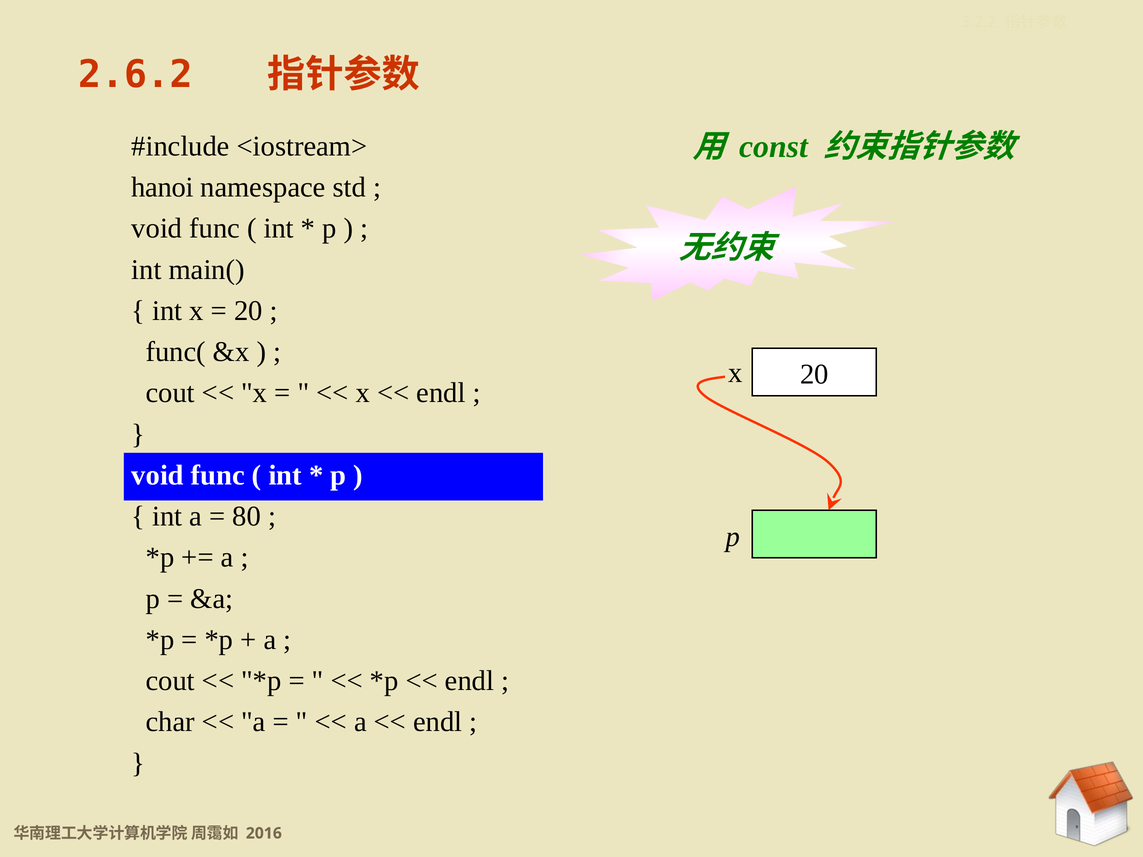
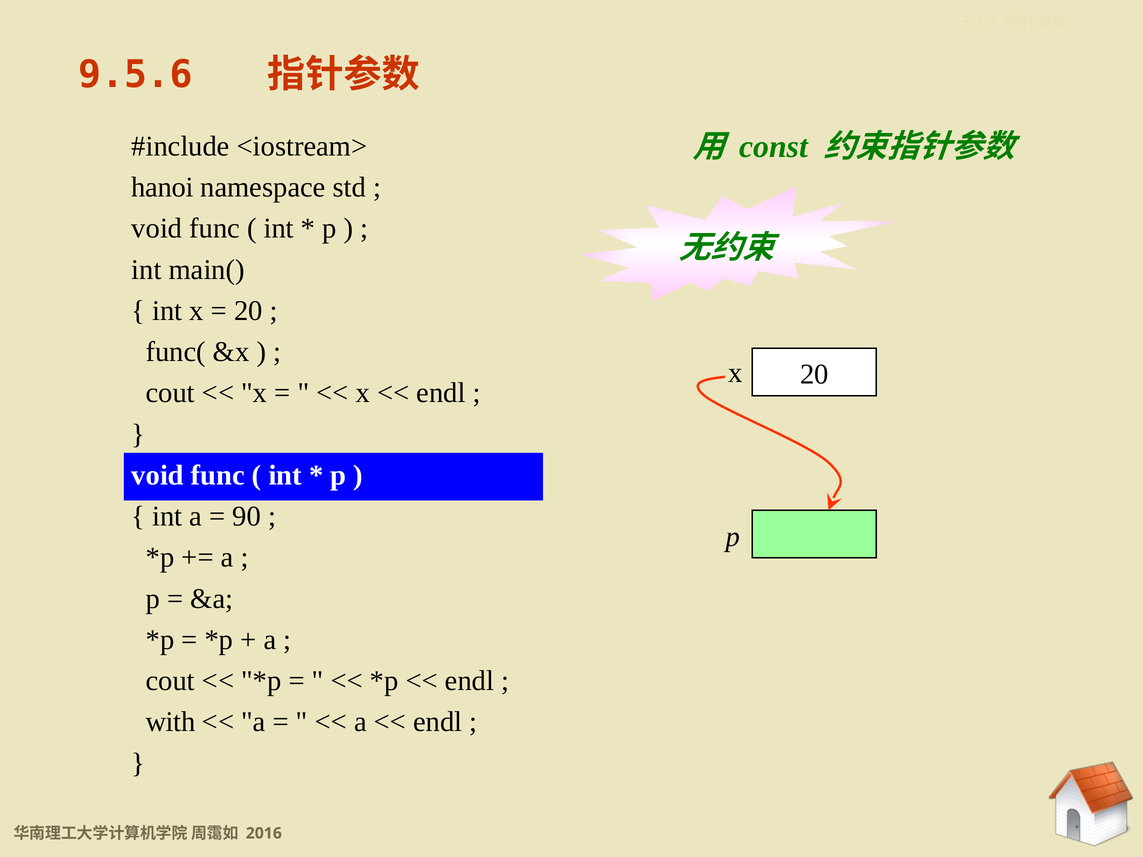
2.6.2: 2.6.2 -> 9.5.6 (136, 75)
80: 80 -> 90 (247, 517)
char: char -> with (170, 722)
